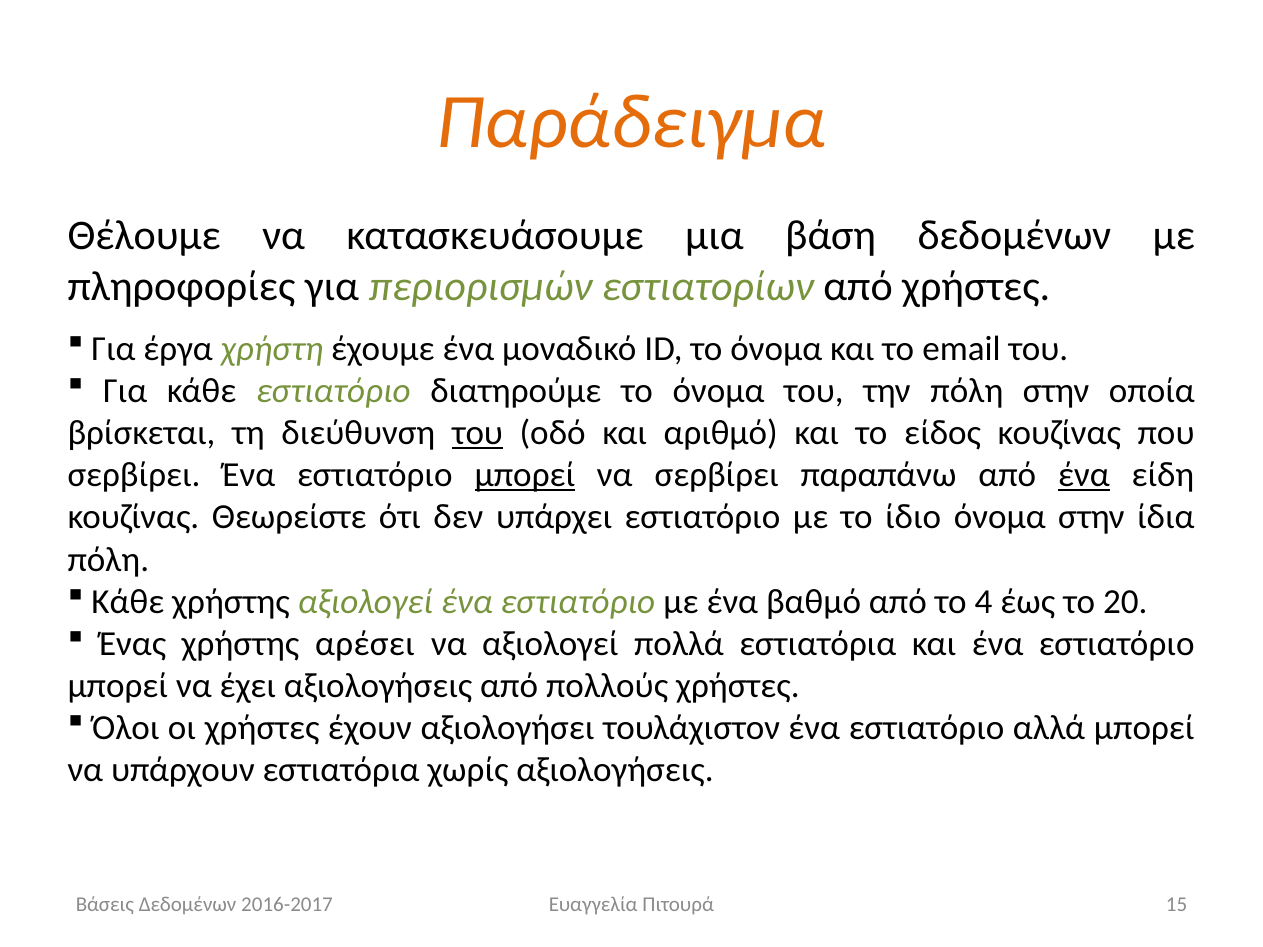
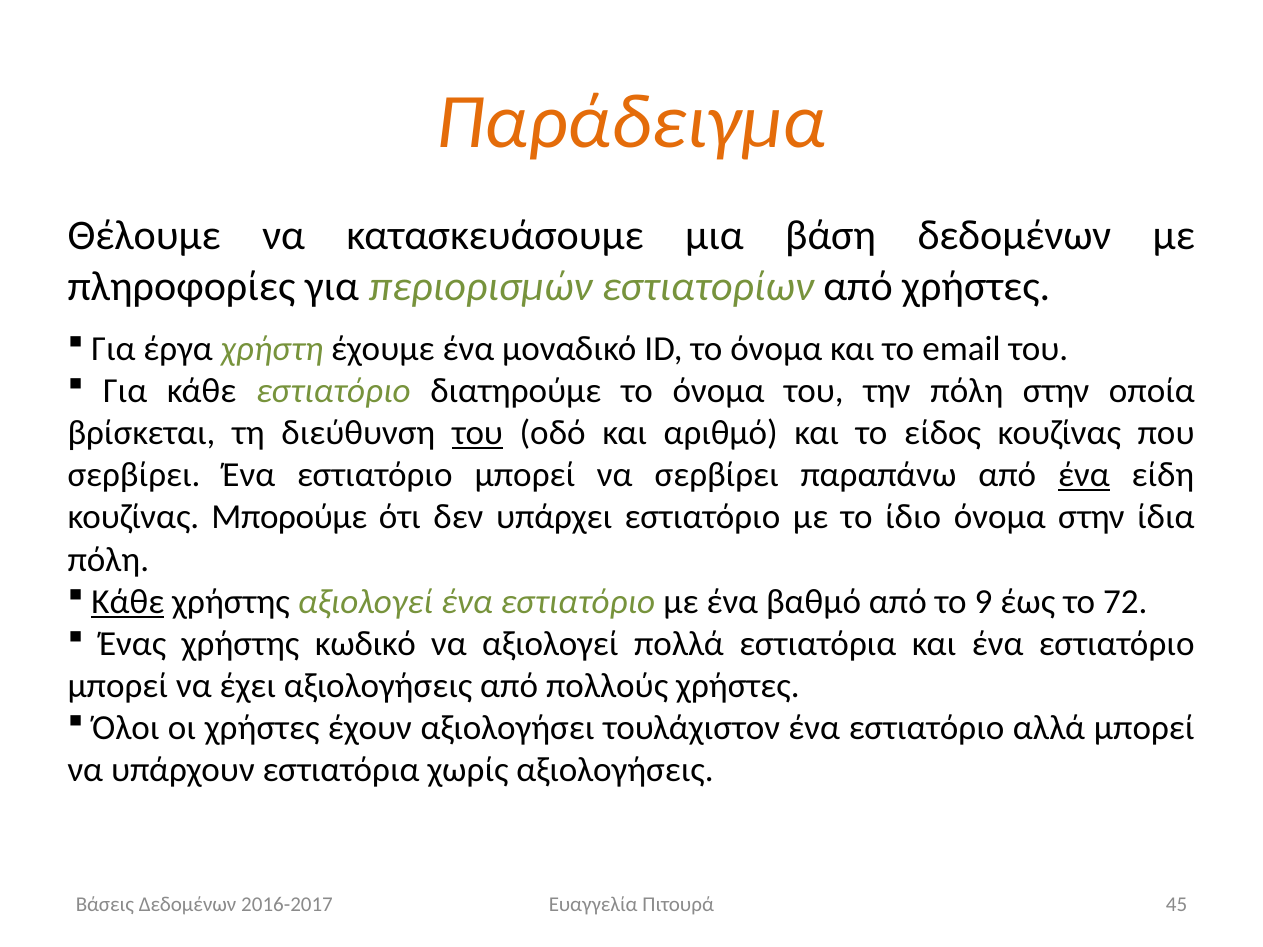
μπορεί underline: present -> none (525, 475)
Θεωρείστε: Θεωρείστε -> Μπορούμε (289, 517)
Κάθε underline: none -> present (128, 602)
4: 4 -> 9 (983, 602)
20: 20 -> 72 (1125, 602)
αρέσει: αρέσει -> κωδικό (365, 644)
15: 15 -> 45 (1177, 904)
